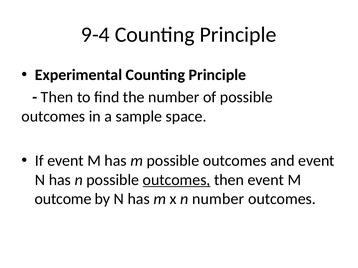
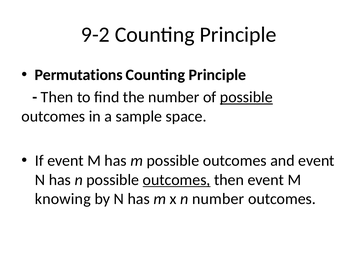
9-4: 9-4 -> 9-2 (95, 35)
Experimental: Experimental -> Permutations (79, 75)
possible underline: none -> present (246, 97)
outcome: outcome -> knowing (63, 199)
